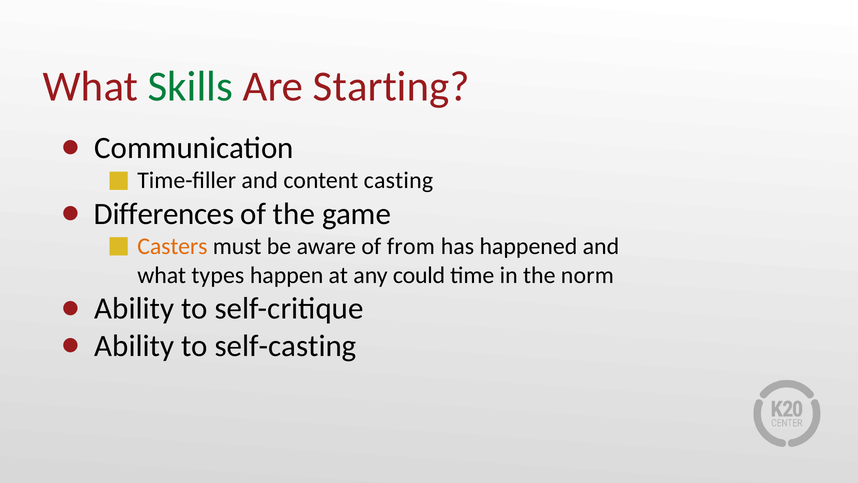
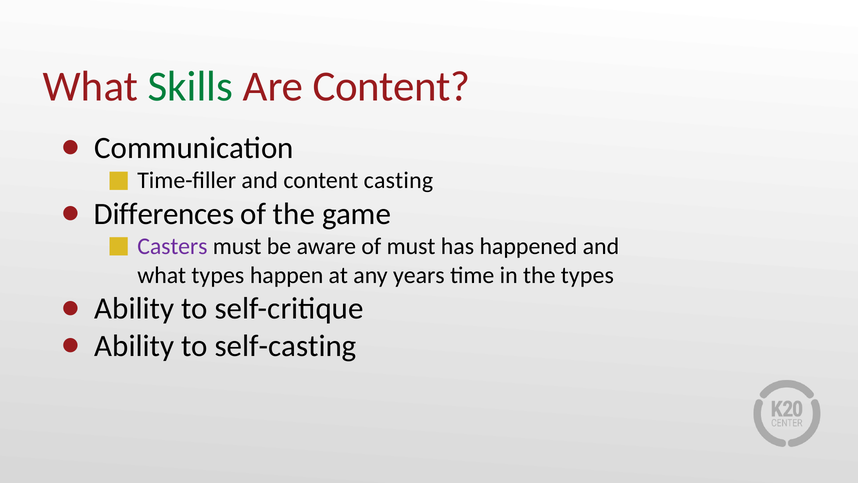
Are Starting: Starting -> Content (391, 87)
Casters colour: orange -> purple (172, 246)
of from: from -> must (411, 246)
could: could -> years (419, 275)
the norm: norm -> types (587, 275)
